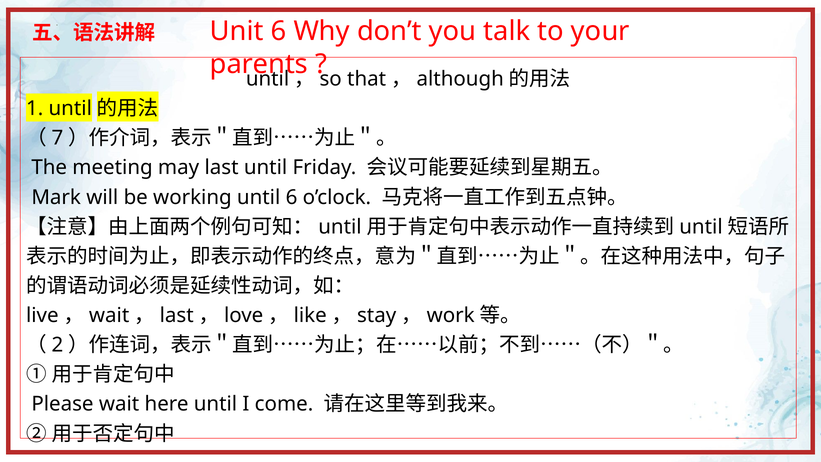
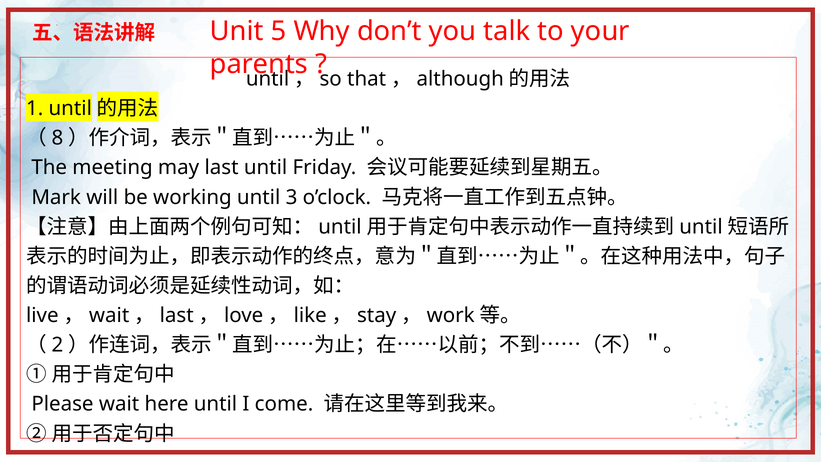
Unit 6: 6 -> 5 (279, 31)
7: 7 -> 8 (57, 138)
until 6: 6 -> 3 (292, 197)
